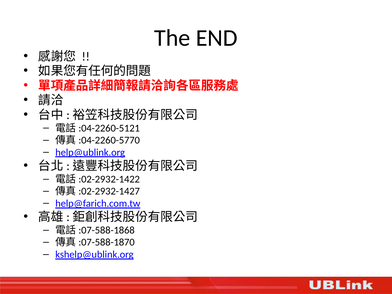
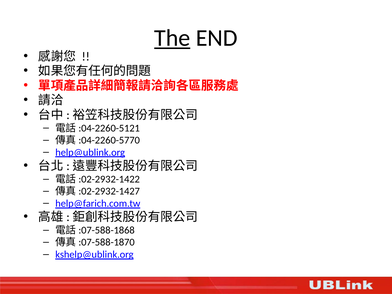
The underline: none -> present (172, 38)
